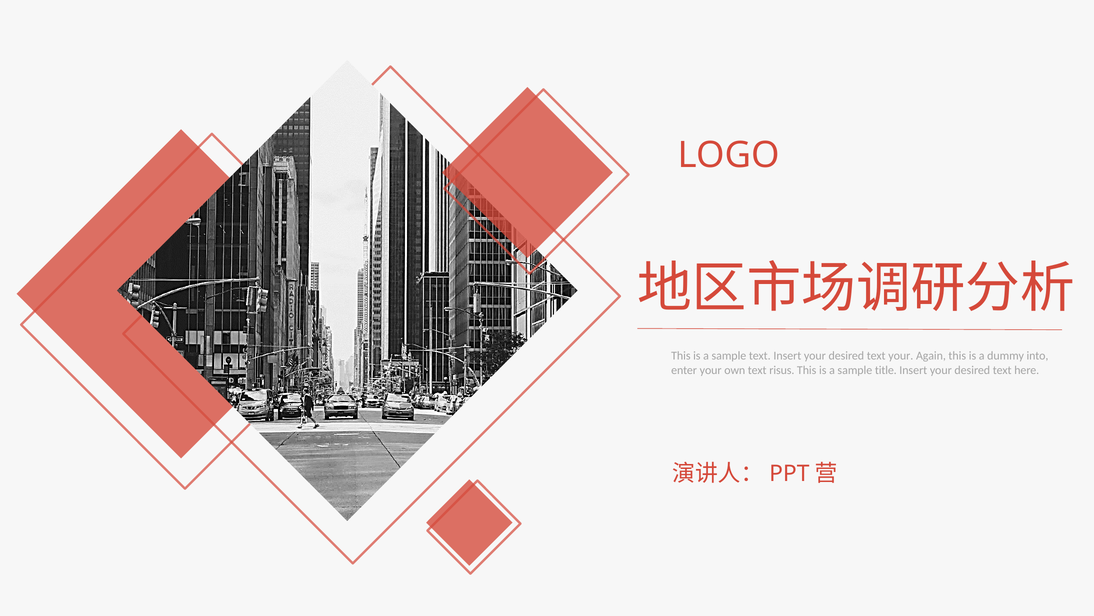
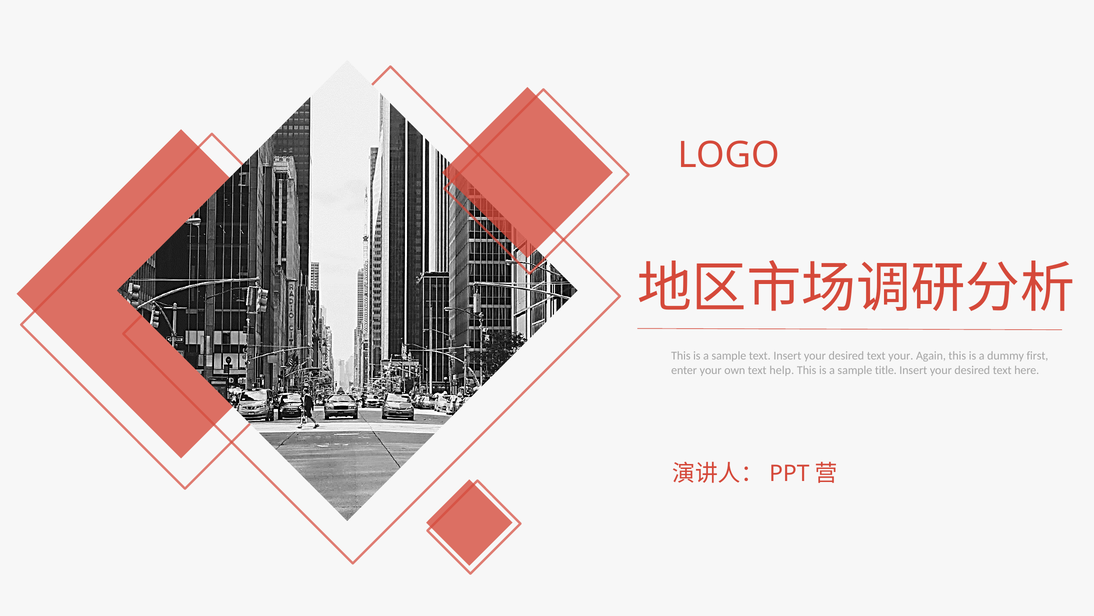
into: into -> first (1037, 355)
risus: risus -> help (782, 370)
